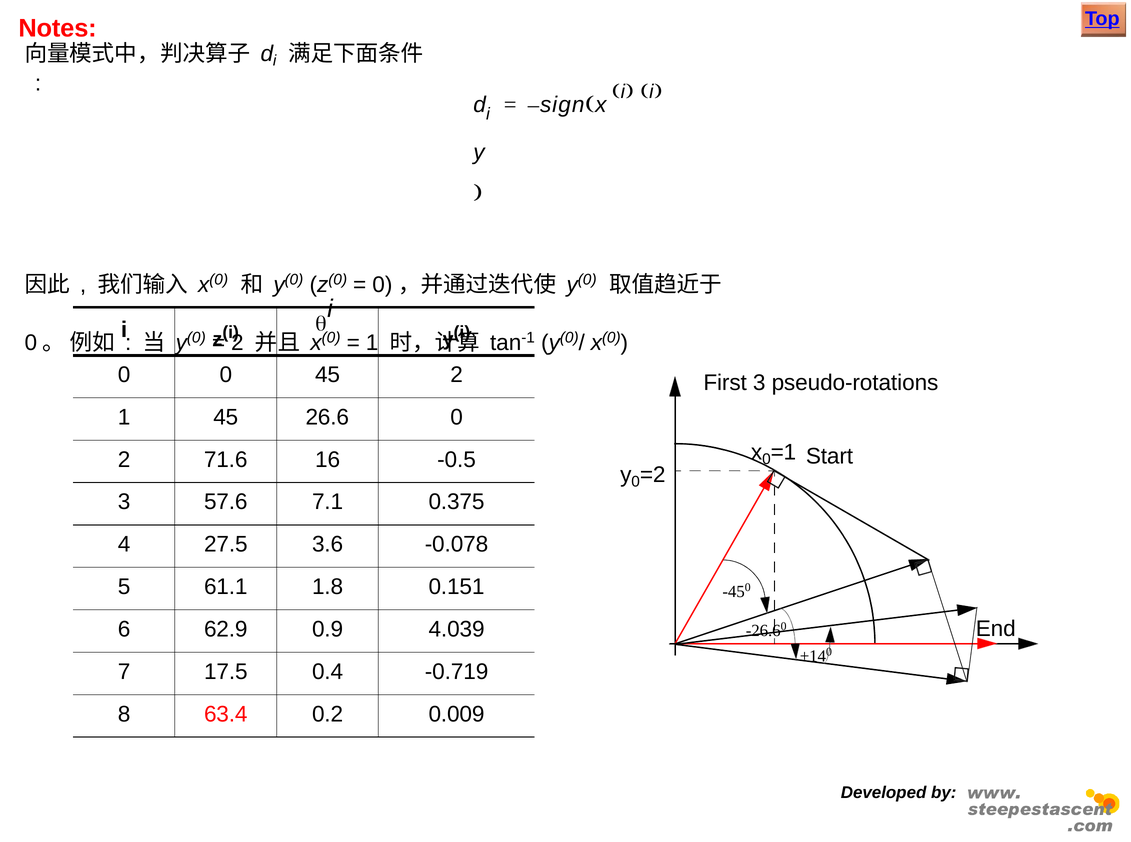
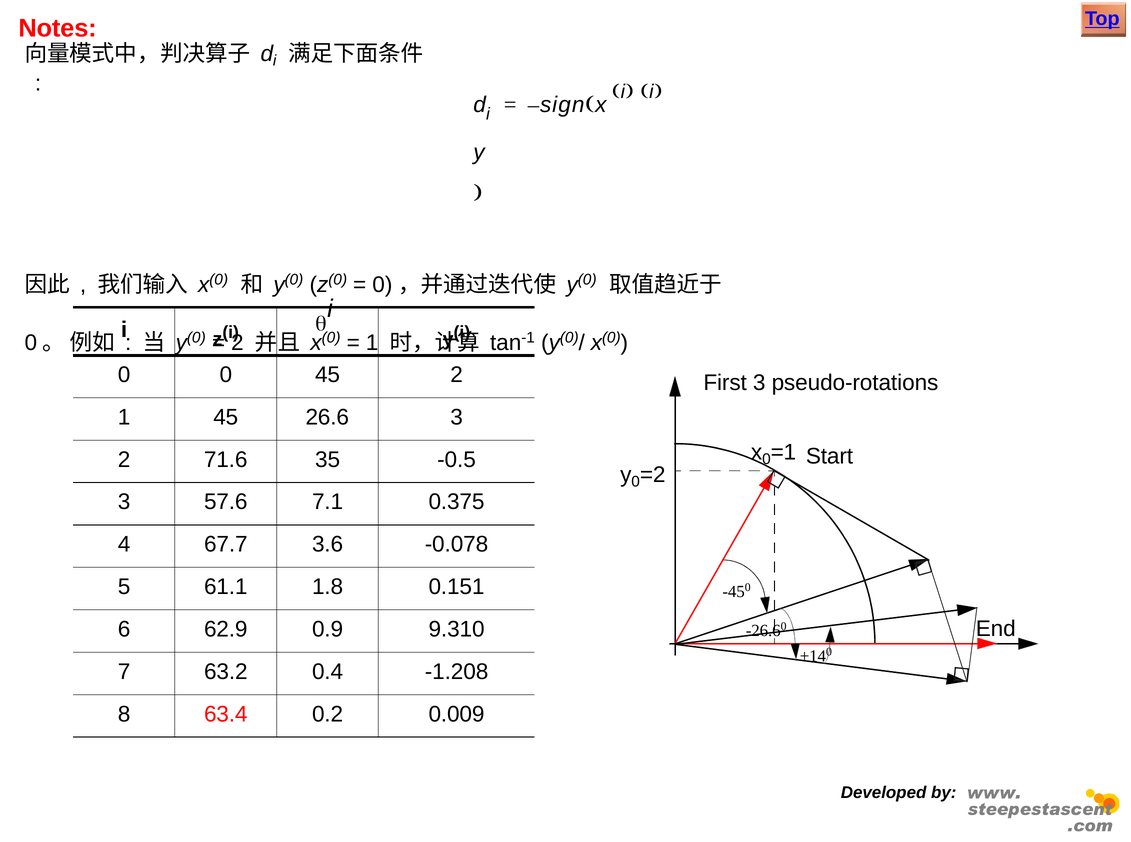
26.6 0: 0 -> 3 (457, 417)
16: 16 -> 35 (328, 460)
27.5: 27.5 -> 67.7 (226, 544)
4.039: 4.039 -> 9.310 (457, 629)
17.5: 17.5 -> 63.2 (226, 672)
-0.719: -0.719 -> -1.208 (457, 672)
